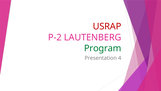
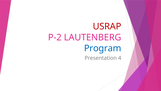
Program colour: green -> blue (103, 48)
